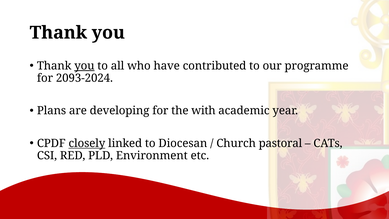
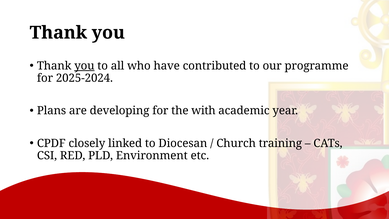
2093-2024: 2093-2024 -> 2025-2024 (84, 78)
closely underline: present -> none (87, 143)
pastoral: pastoral -> training (280, 143)
